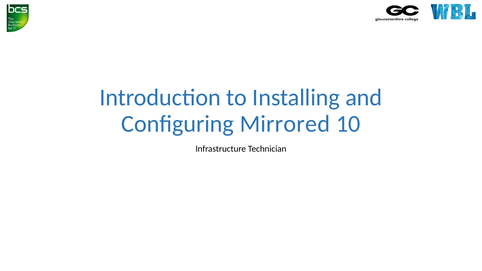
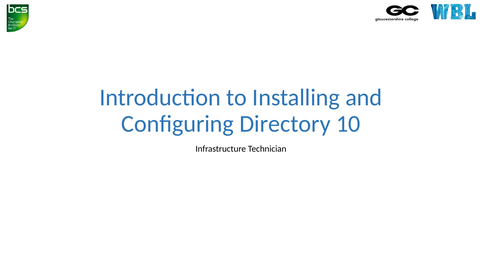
Mirrored: Mirrored -> Directory (285, 124)
